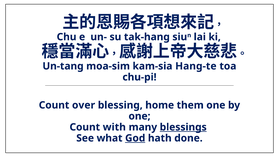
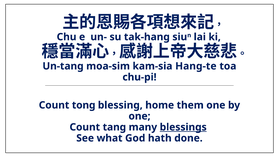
over: over -> tong (84, 105)
with: with -> tang (114, 127)
God underline: present -> none (135, 138)
